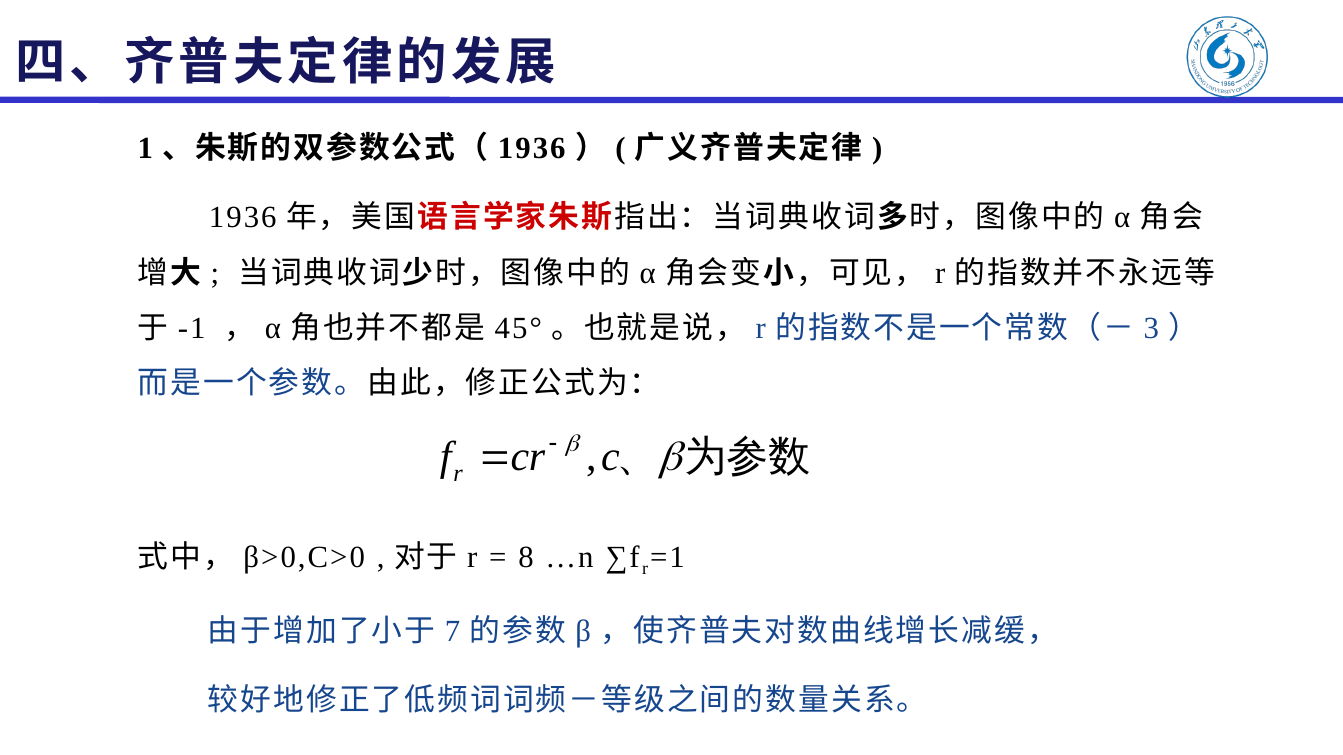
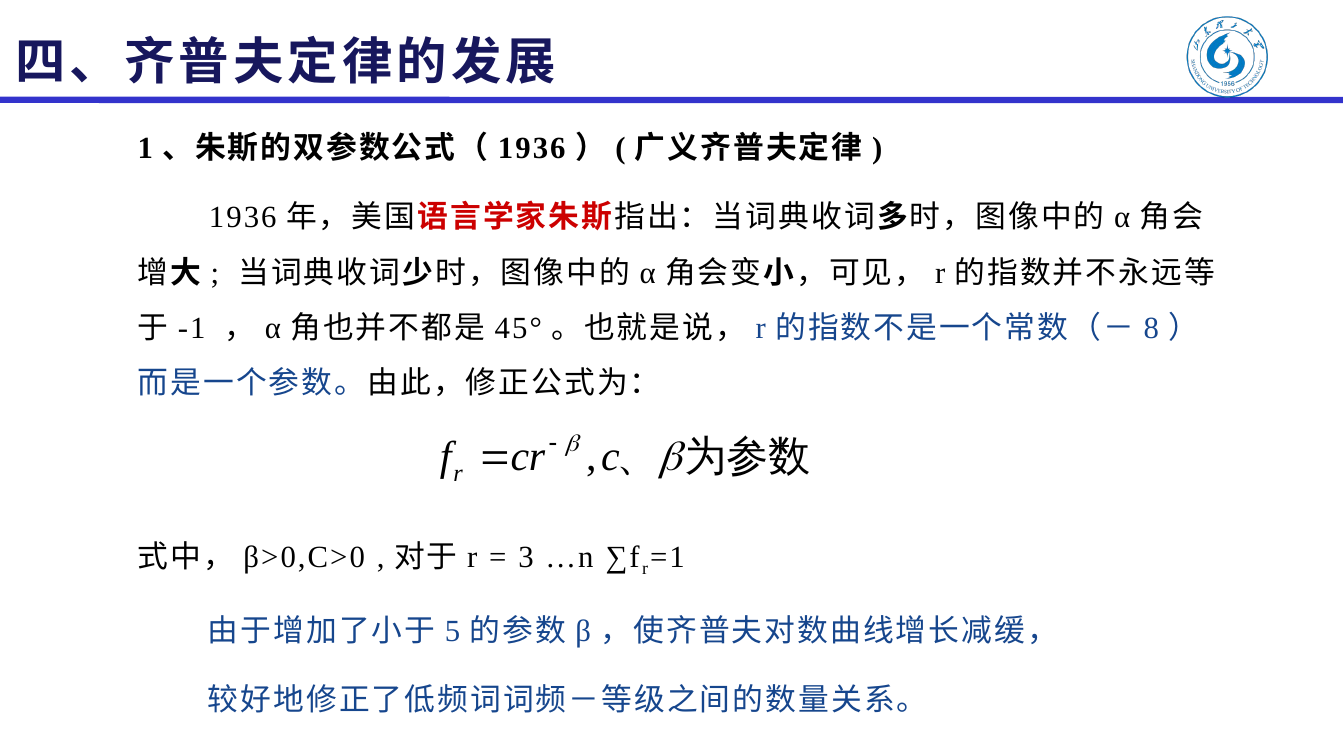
3: 3 -> 8 (1151, 329)
8: 8 -> 3 (526, 557)
7: 7 -> 5 (453, 632)
